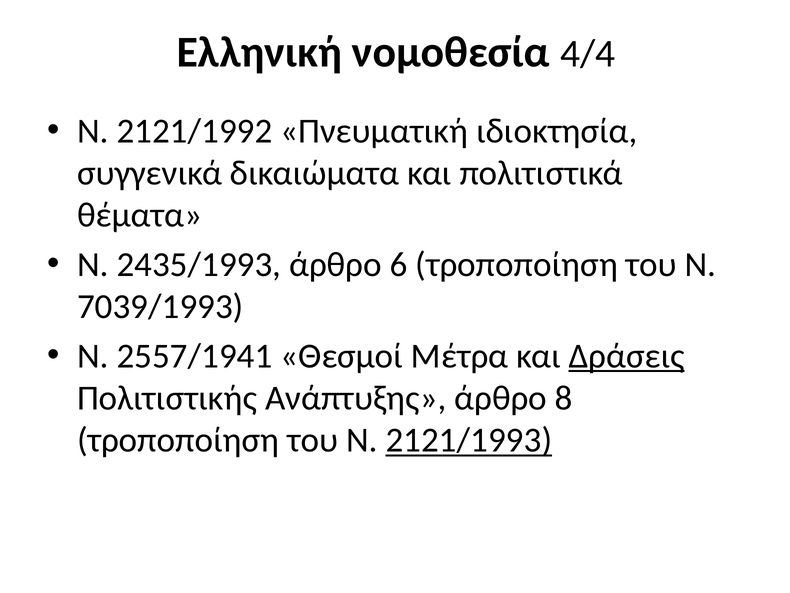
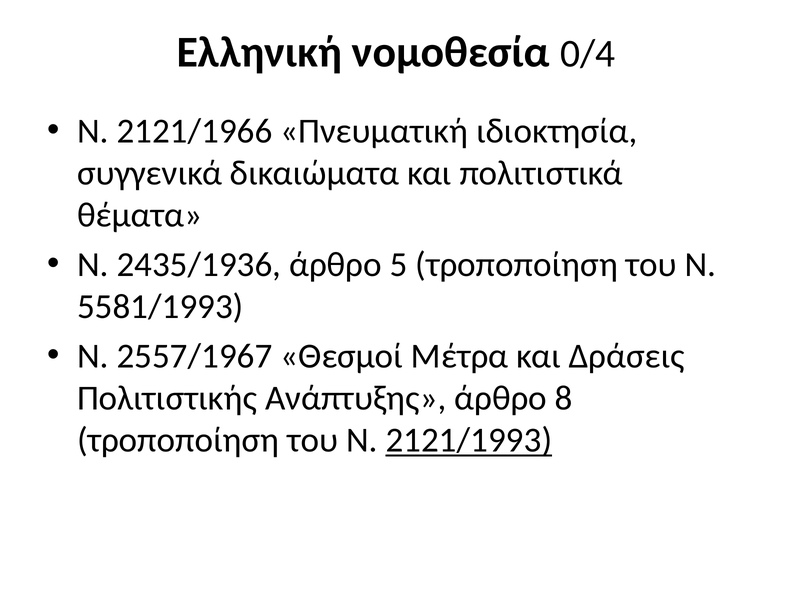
4/4: 4/4 -> 0/4 (588, 54)
2121/1992: 2121/1992 -> 2121/1966 (194, 131)
2435/1993: 2435/1993 -> 2435/1936 (199, 264)
6: 6 -> 5 (399, 264)
7039/1993: 7039/1993 -> 5581/1993 (160, 306)
2557/1941: 2557/1941 -> 2557/1967 (194, 356)
Δράσεις underline: present -> none (627, 356)
